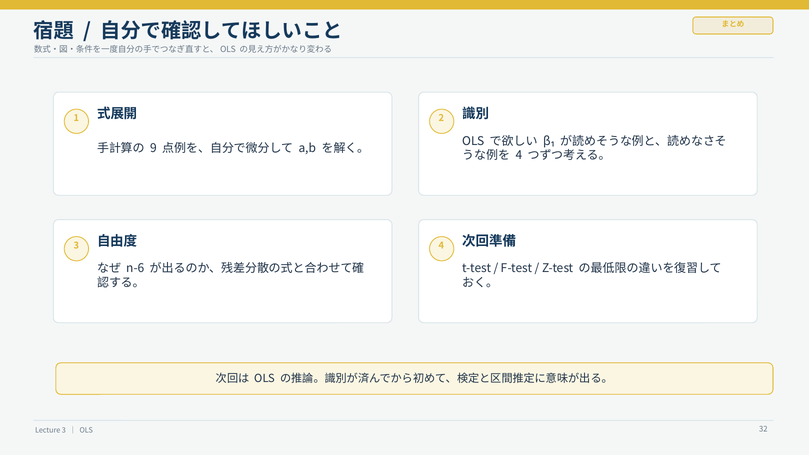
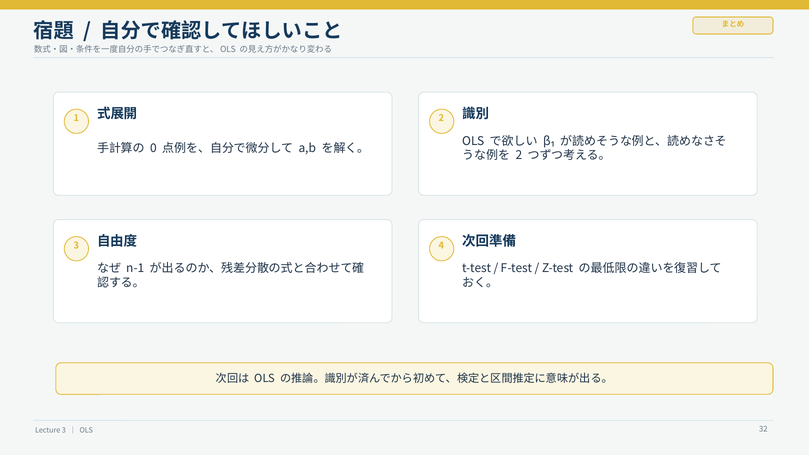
9: 9 -> 0 (154, 148)
4: 4 -> 2 (519, 155)
n-6: n-6 -> n-1 (135, 269)
